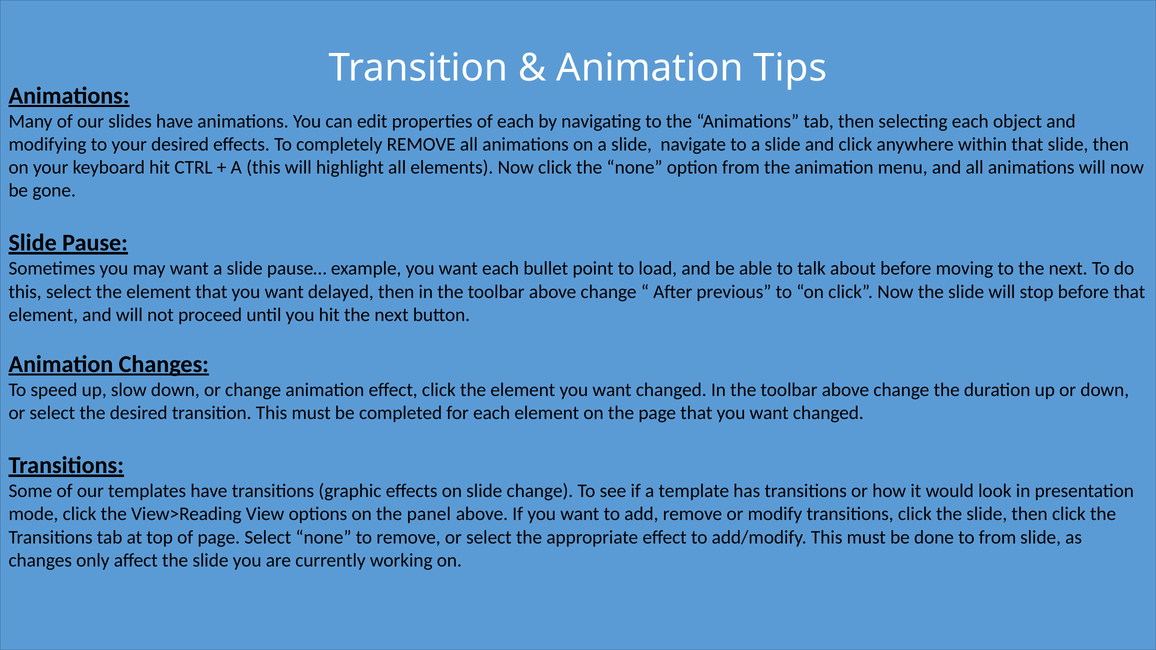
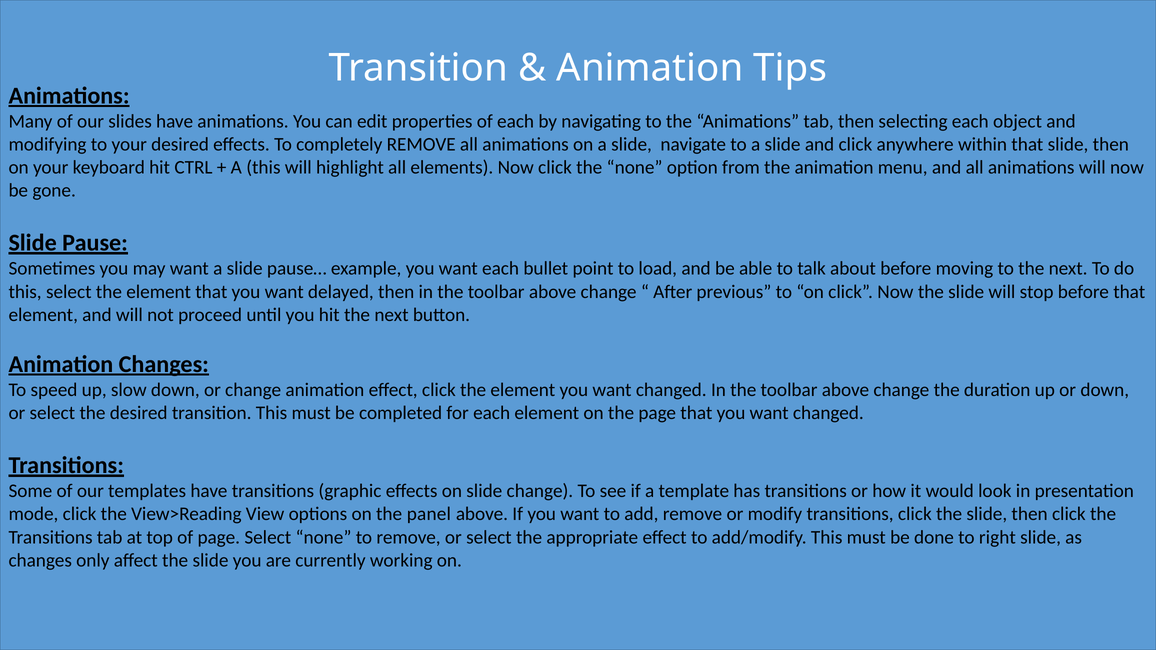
to from: from -> right (997, 537)
